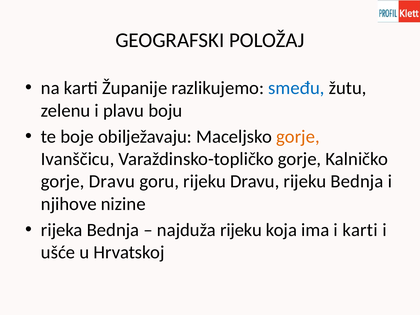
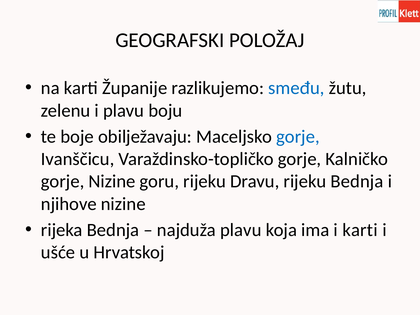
gorje colour: orange -> blue (298, 137)
gorje Dravu: Dravu -> Nizine (112, 181)
najduža rijeku: rijeku -> plavu (241, 230)
